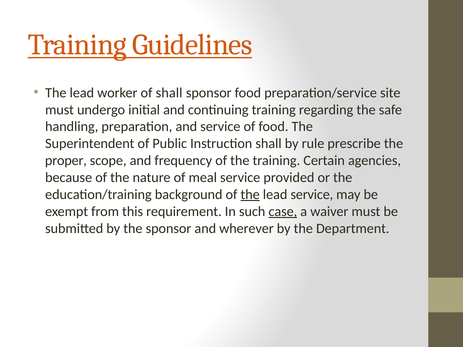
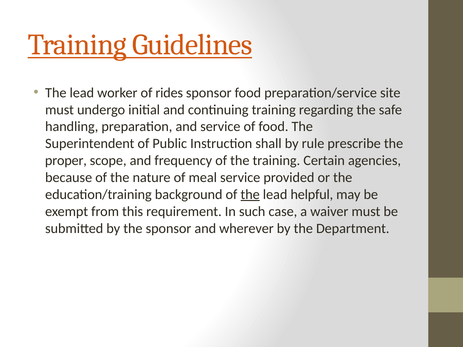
of shall: shall -> rides (169, 93)
lead service: service -> helpful (312, 195)
case underline: present -> none (283, 212)
